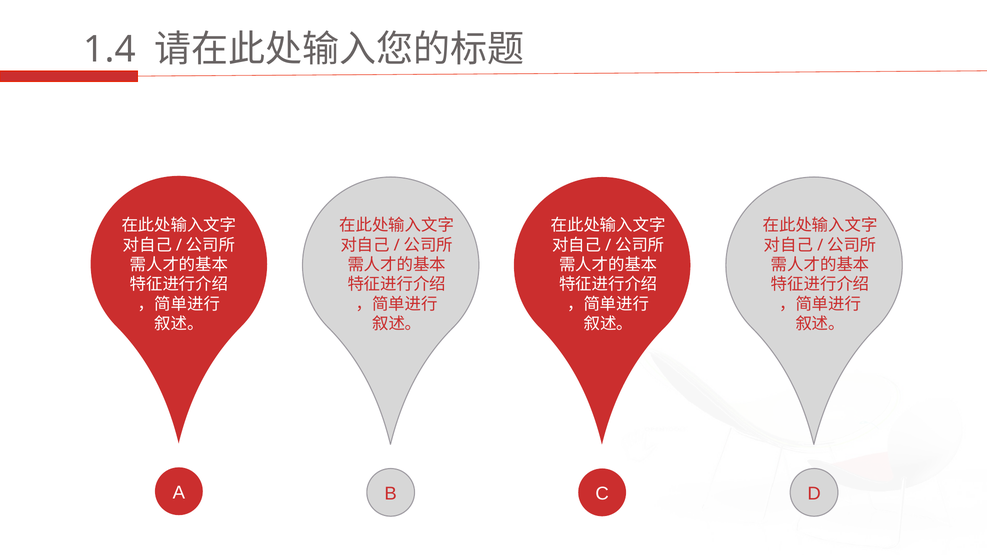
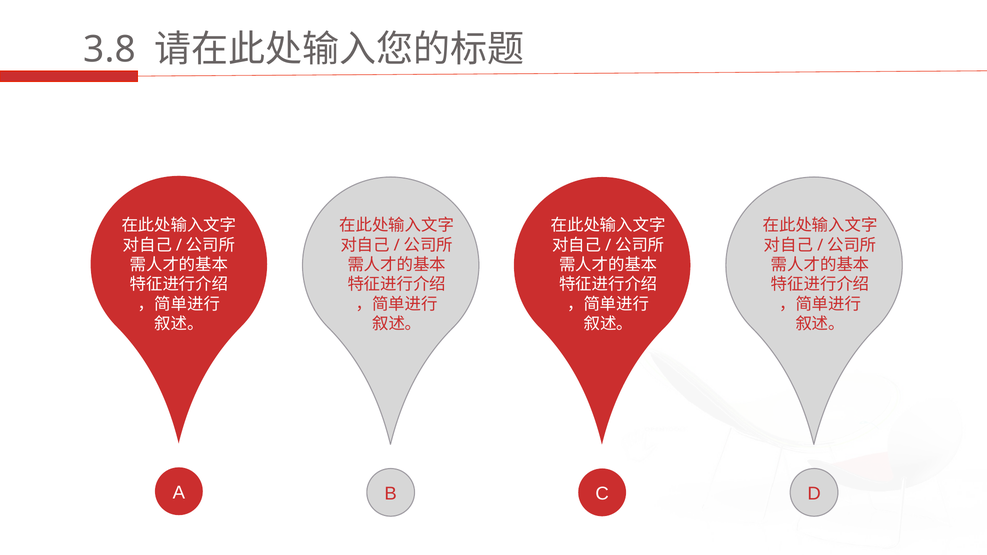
1.4: 1.4 -> 3.8 (110, 50)
